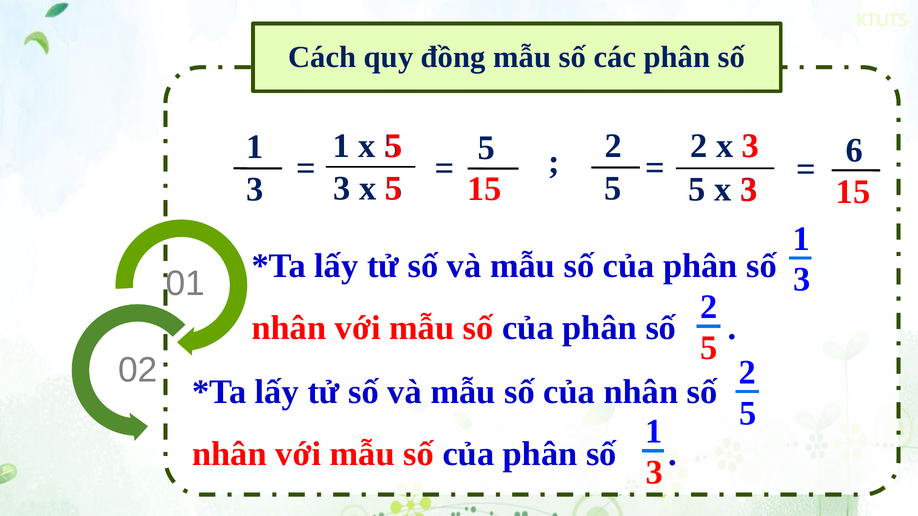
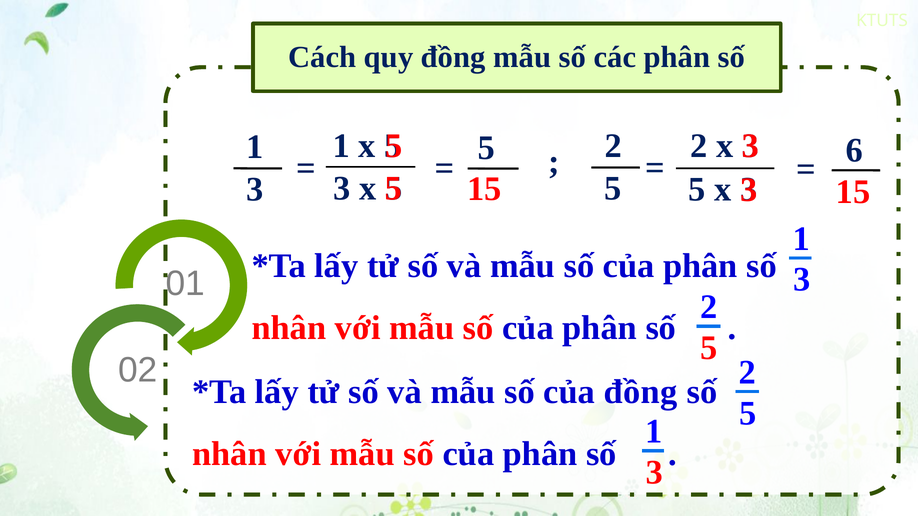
của nhân: nhân -> đồng (641, 392)
